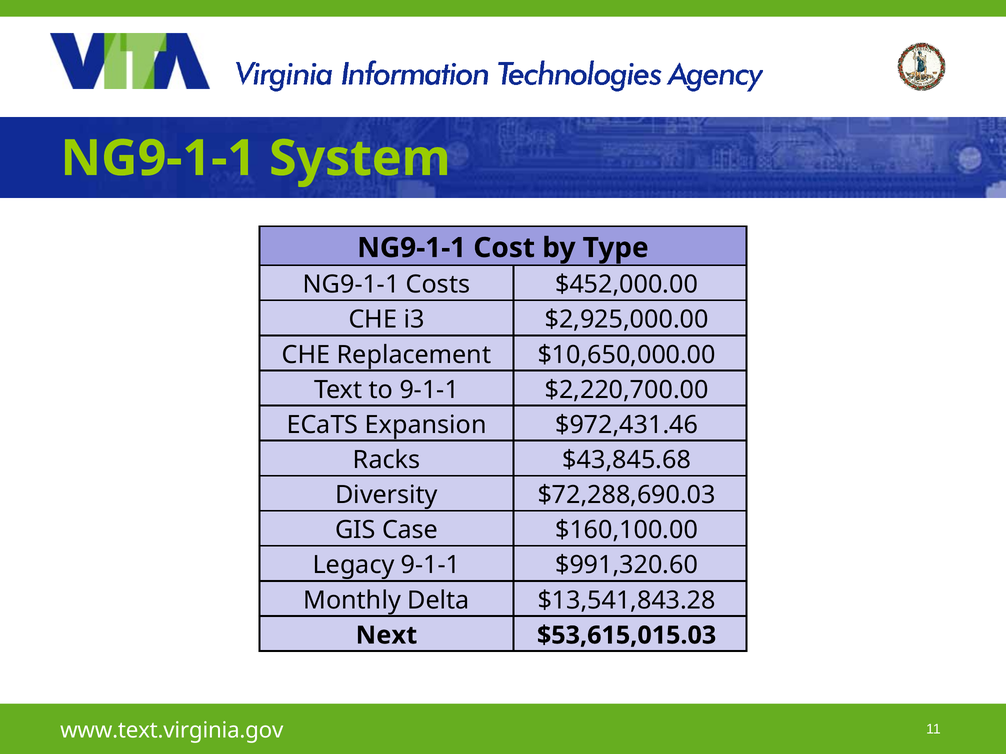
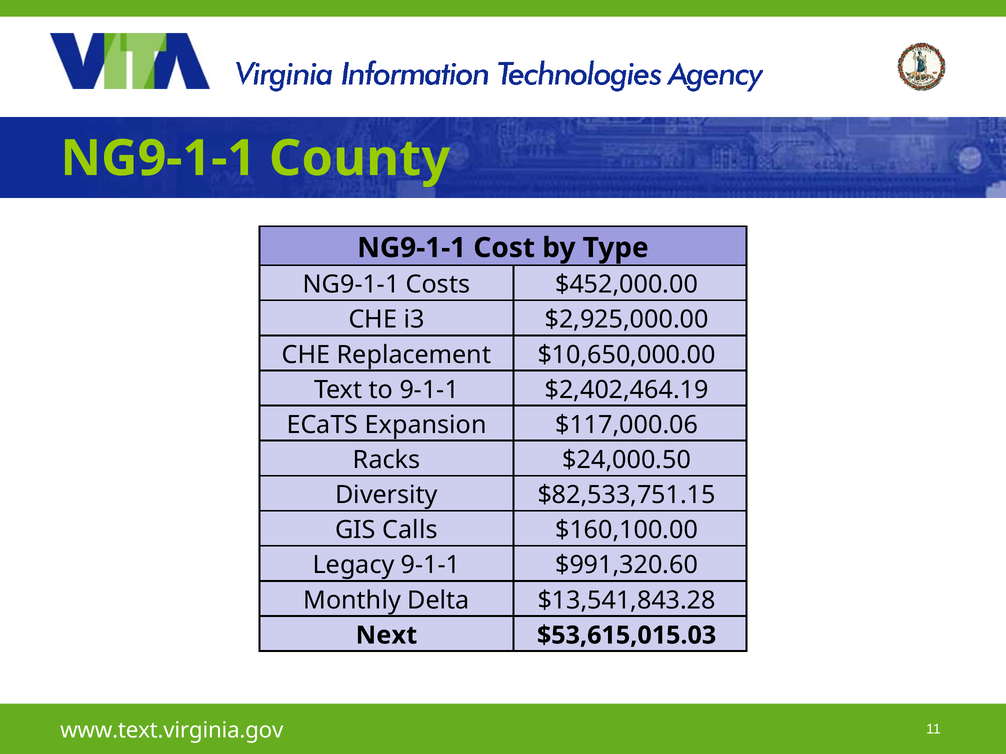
System: System -> County (360, 159)
$2,220,700.00: $2,220,700.00 -> $2,402,464.19 (627, 390)
$972,431.46: $972,431.46 -> $117,000.06 (627, 425)
$43,845.68: $43,845.68 -> $24,000.50 (627, 460)
$72,288,690.03: $72,288,690.03 -> $82,533,751.15 (627, 495)
Case: Case -> Calls (410, 530)
